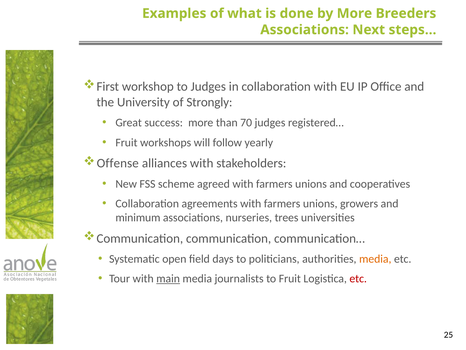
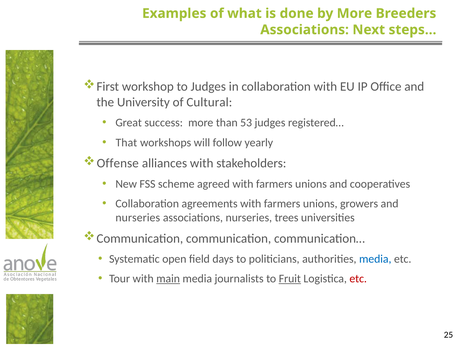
Strongly: Strongly -> Cultural (209, 102)
70: 70 -> 53 (246, 123)
Fruit: Fruit -> That (126, 142)
minimum: minimum -> nurseries (138, 217)
media colour: orange -> blue (375, 259)
Fruit underline: none -> present (290, 278)
